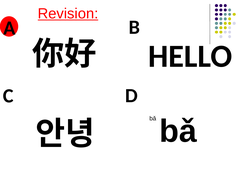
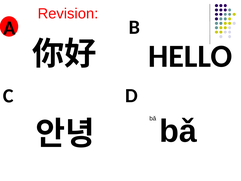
Revision underline: present -> none (68, 14)
